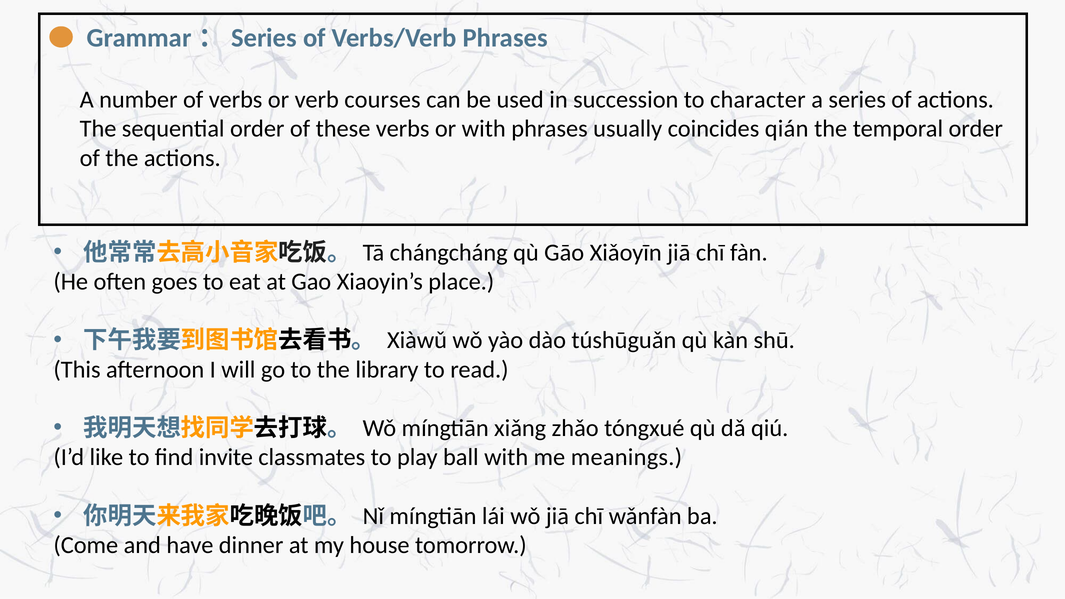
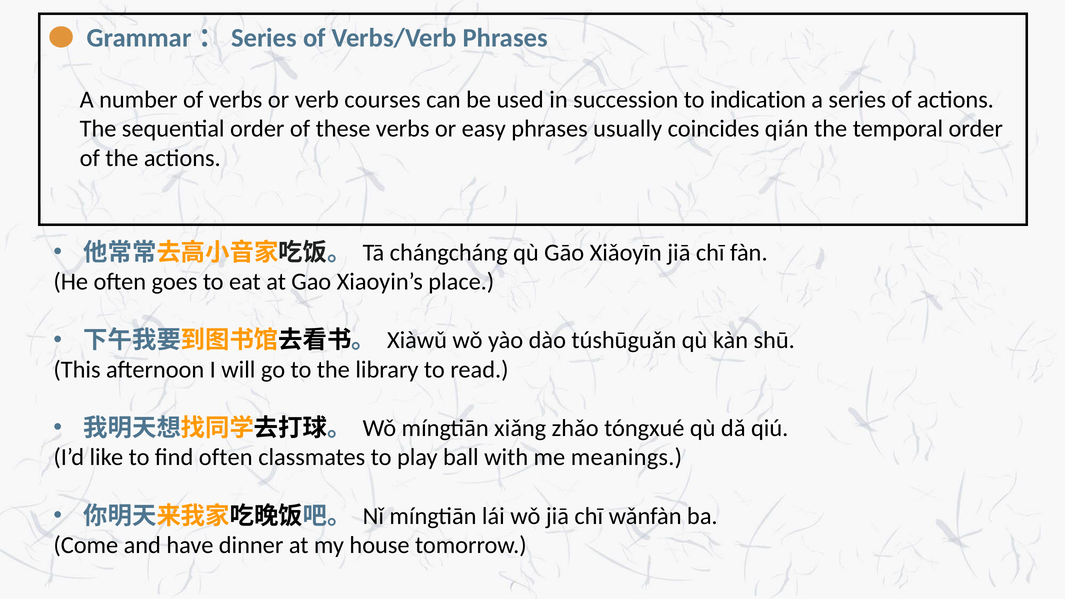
character: character -> indication (758, 100)
or with: with -> easy (484, 129)
find invite: invite -> often (226, 457)
